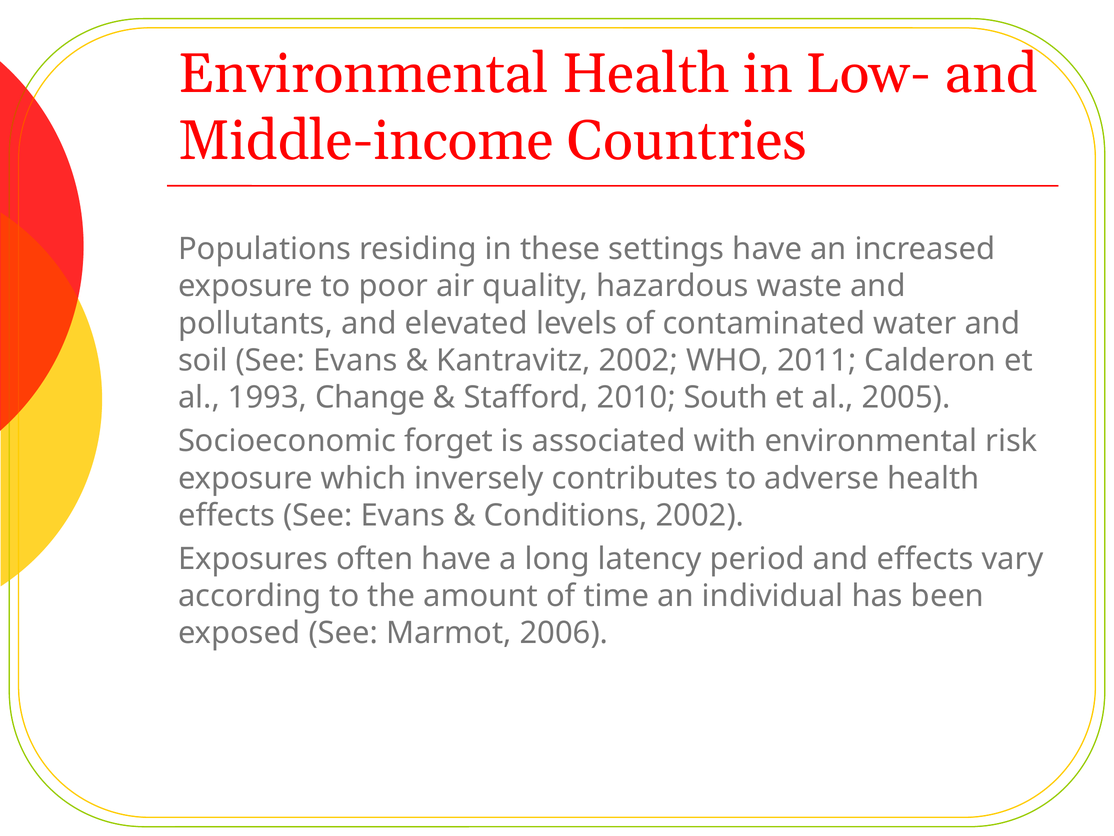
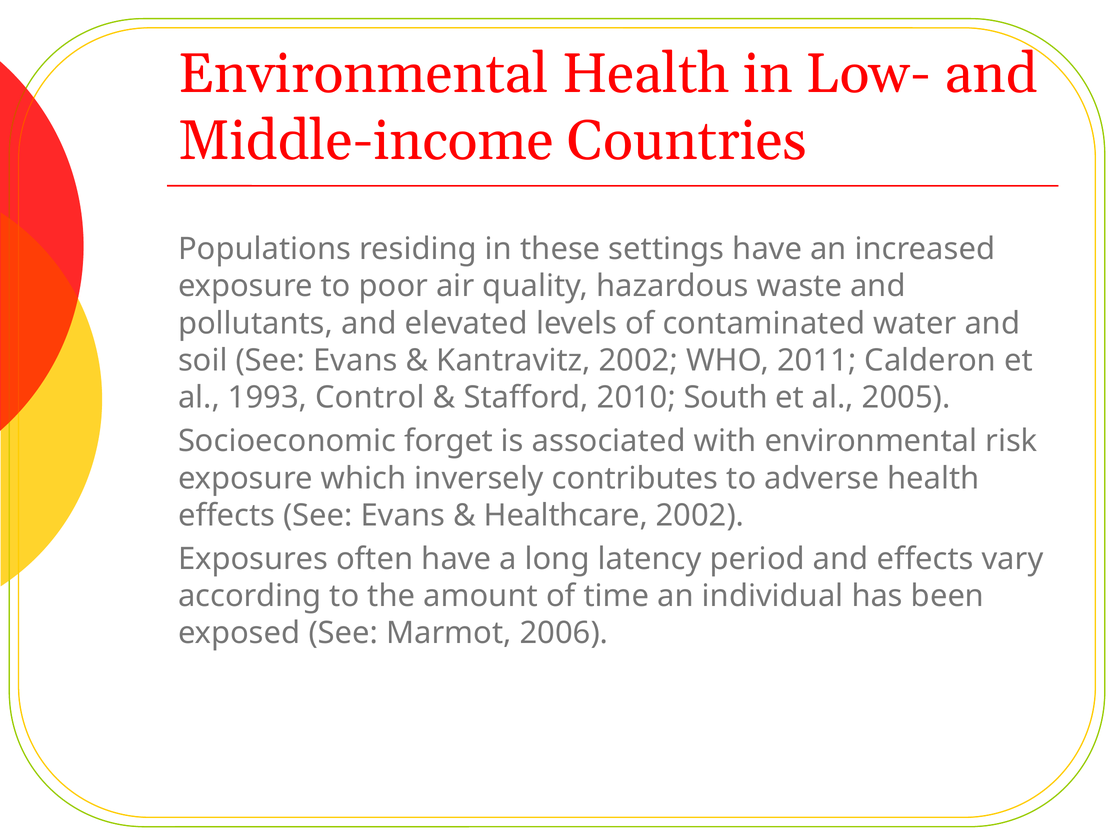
Change: Change -> Control (370, 398)
Conditions: Conditions -> Healthcare (566, 515)
